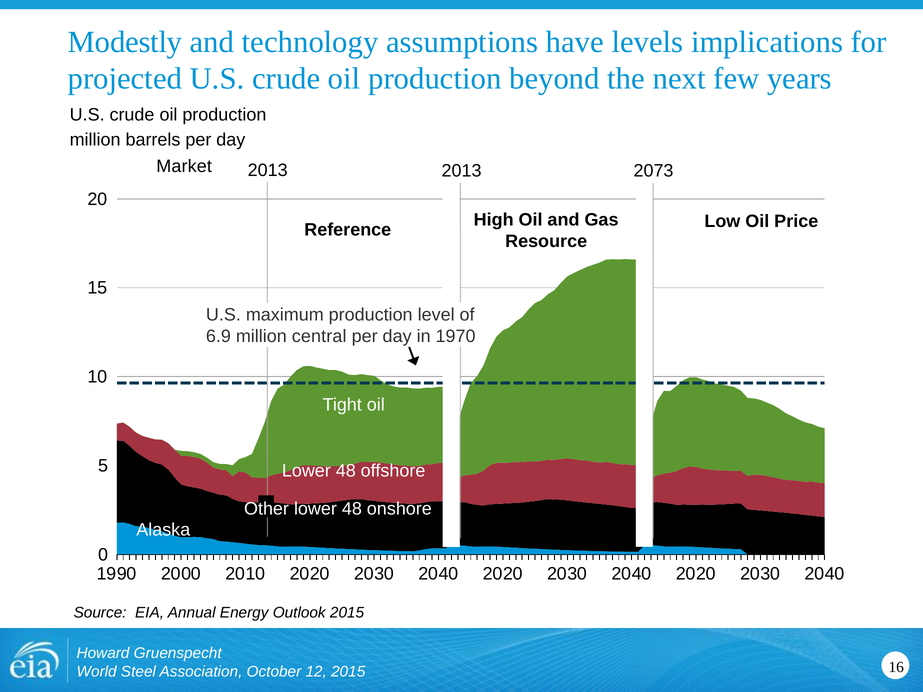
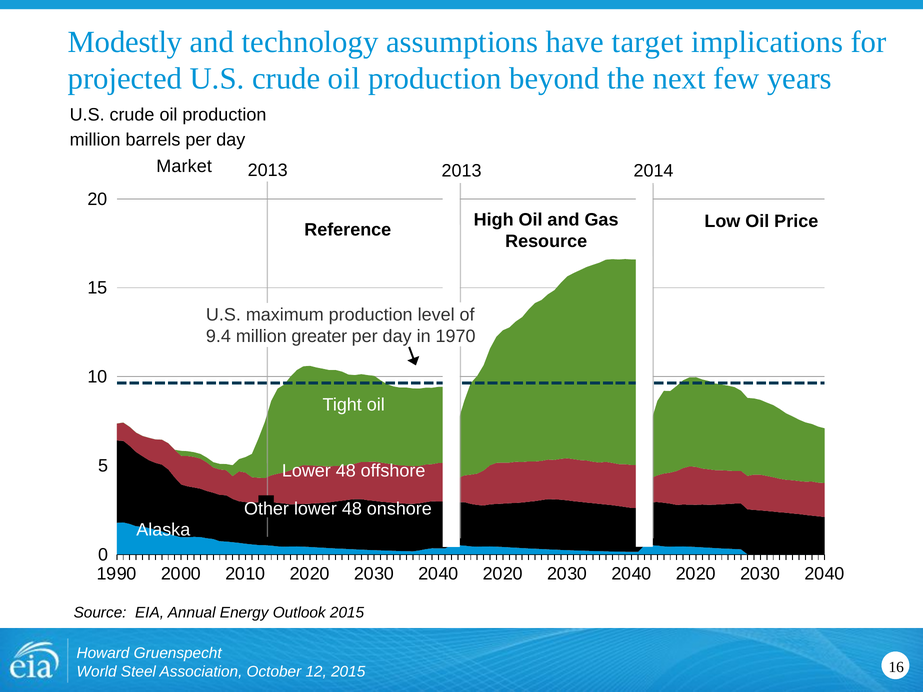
levels: levels -> target (647, 42)
2073: 2073 -> 2014 (654, 171)
6.9: 6.9 -> 9.4 (218, 337)
central: central -> greater (319, 337)
